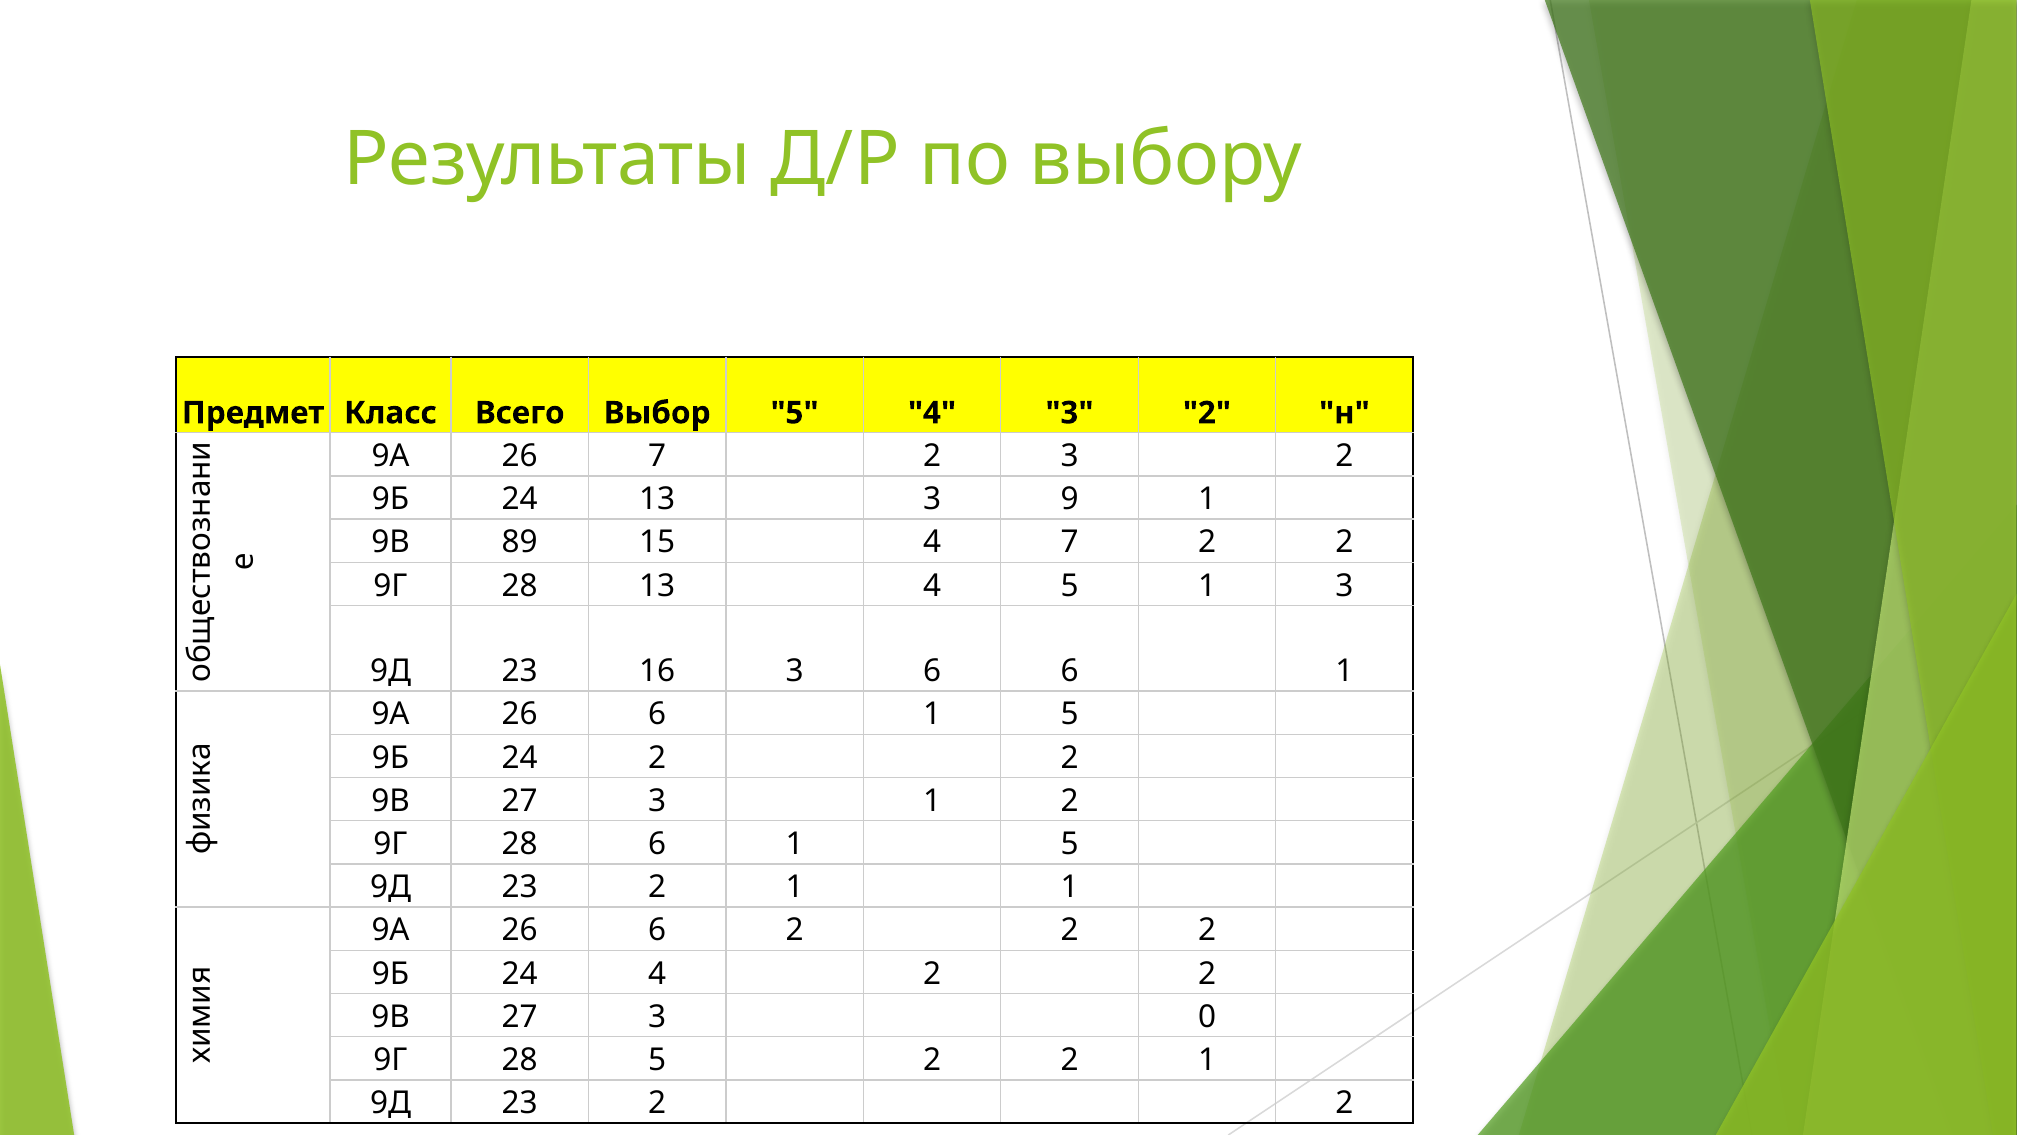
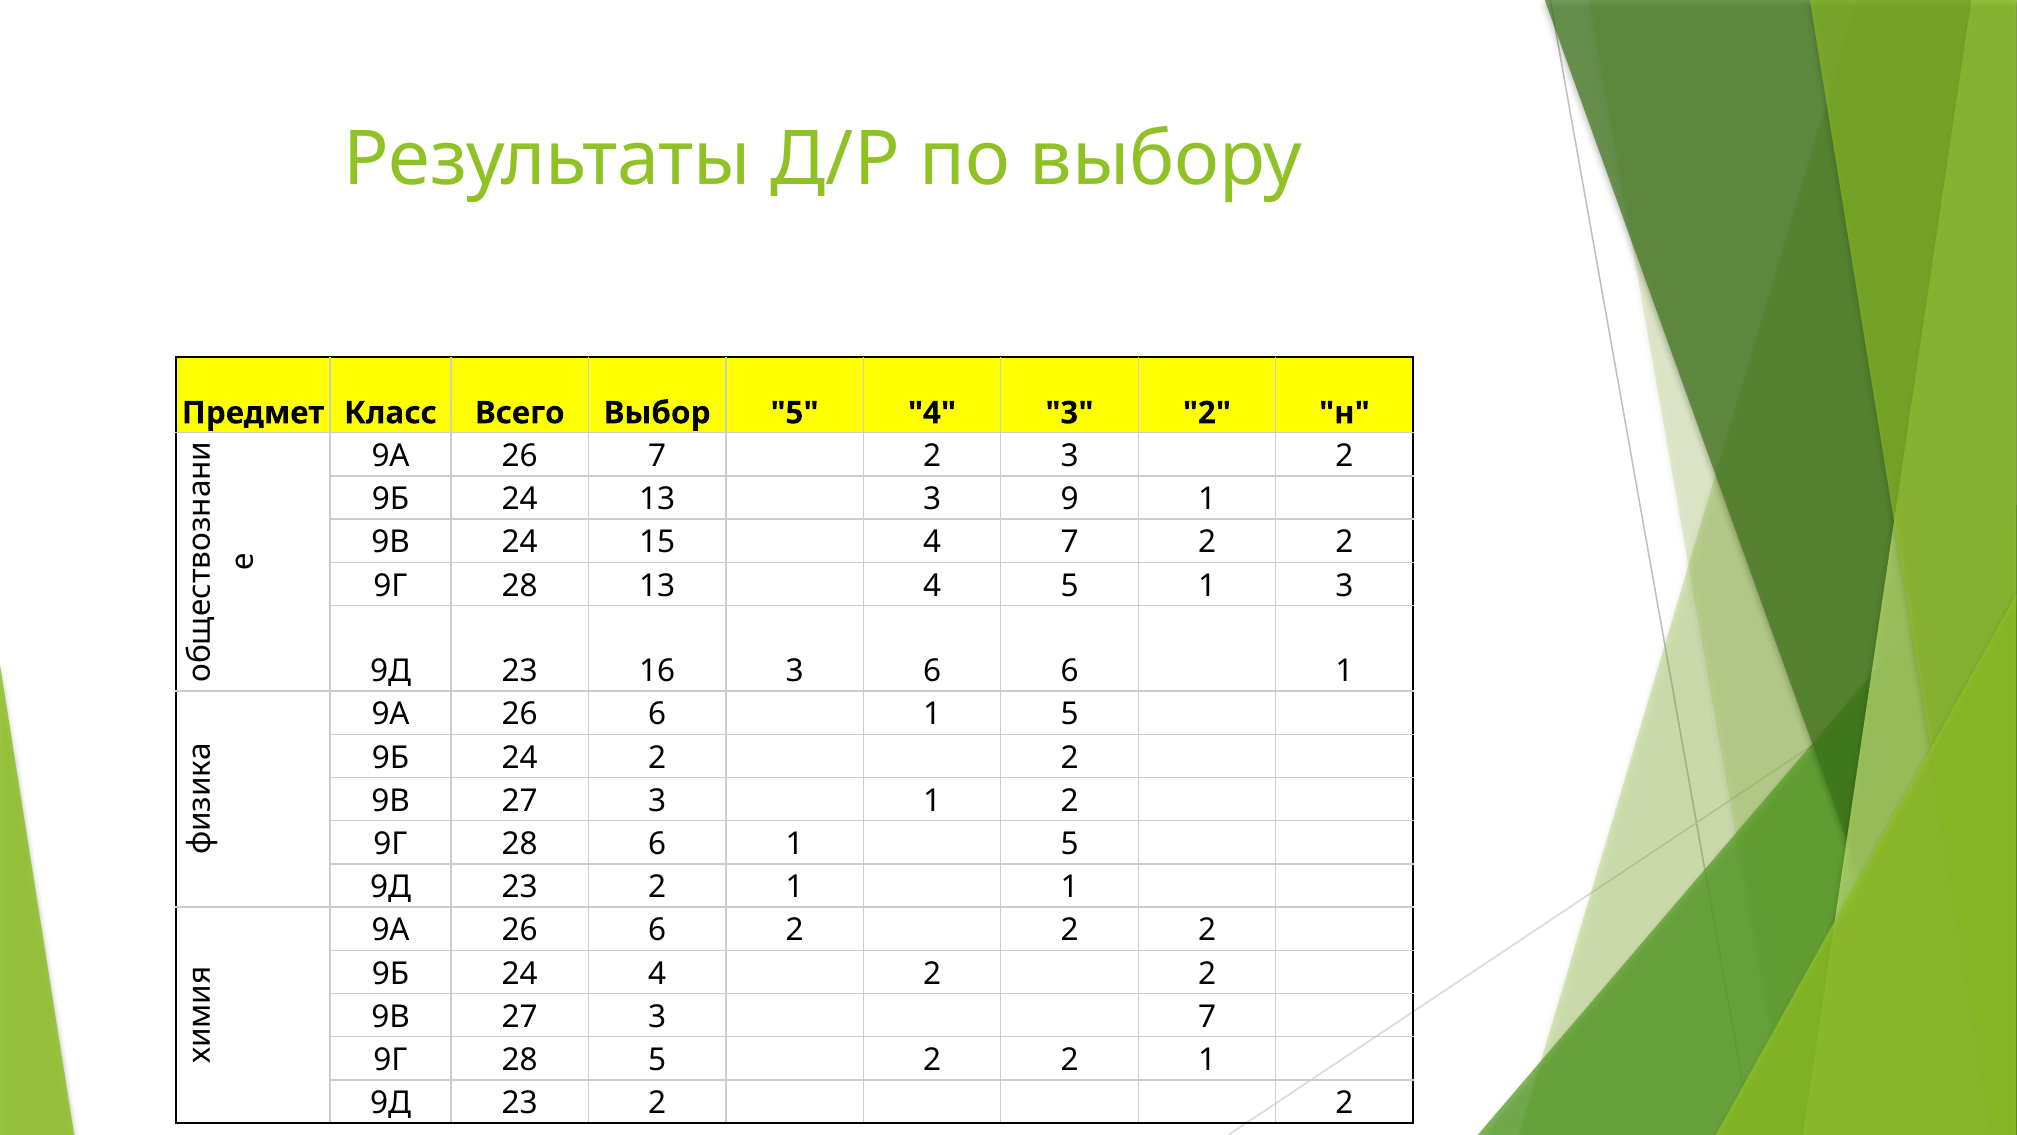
9В 89: 89 -> 24 (520, 542)
3 0: 0 -> 7 (1207, 1017)
